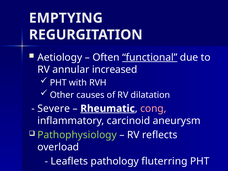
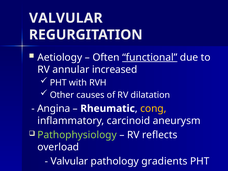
EMPTYING: EMPTYING -> VALVULAR (66, 18)
Severe: Severe -> Angina (54, 109)
Rheumatic underline: present -> none (108, 109)
cong colour: pink -> yellow (153, 109)
Leaflets: Leaflets -> Valvular (69, 161)
fluterring: fluterring -> gradients (164, 161)
